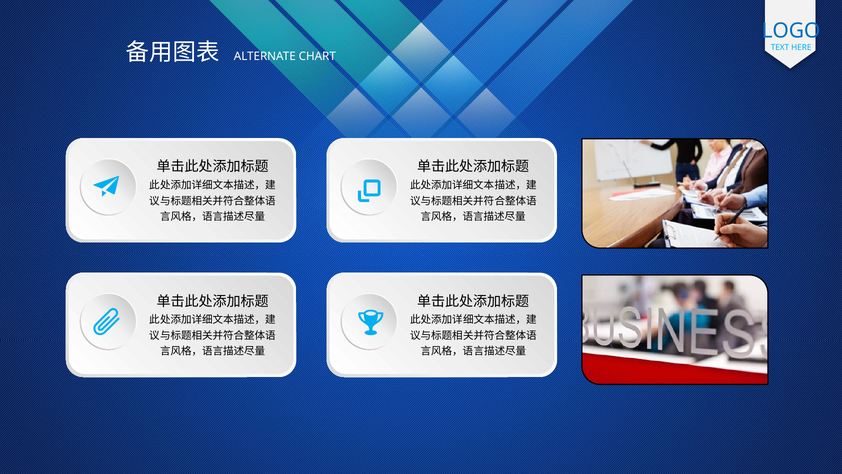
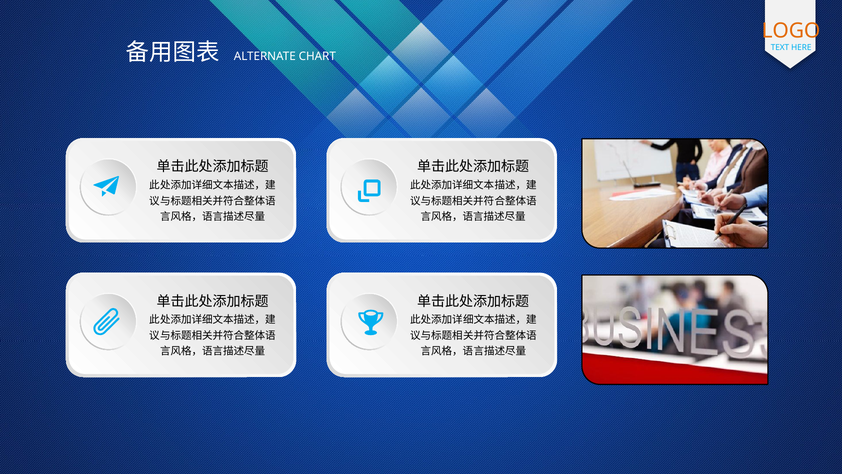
LOGO colour: blue -> orange (791, 31)
